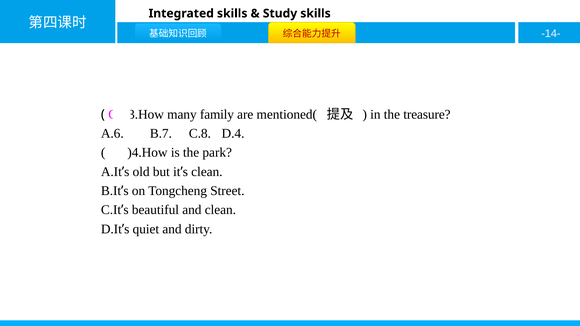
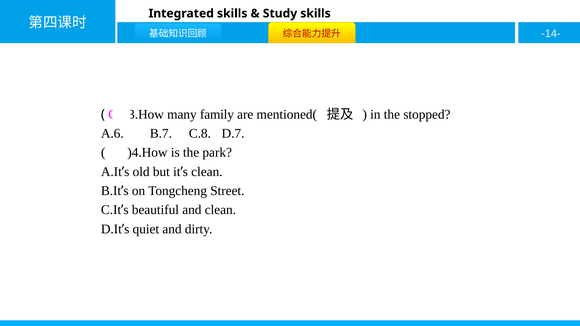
treasure: treasure -> stopped (427, 114)
D.4: D.4 -> D.7 (233, 134)
